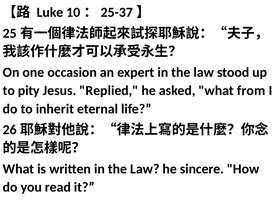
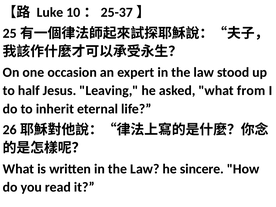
pity: pity -> half (29, 91)
Replied: Replied -> Leaving (109, 91)
